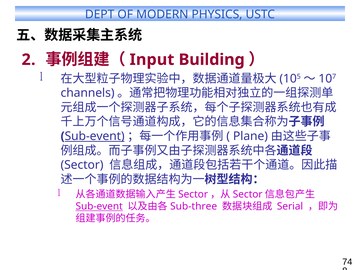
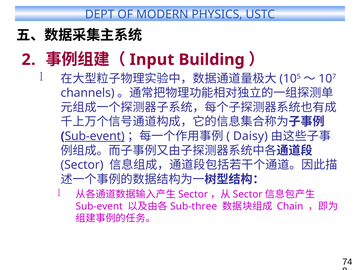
Plane: Plane -> Daisy (250, 136)
Sub-event underline: present -> none (99, 206)
Serial: Serial -> Chain (290, 206)
